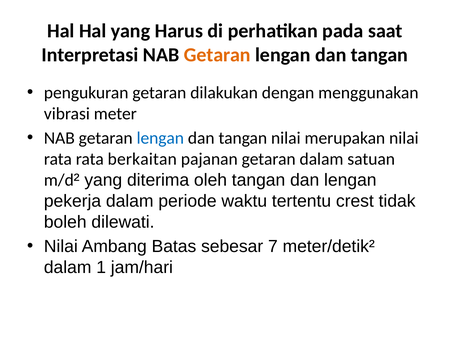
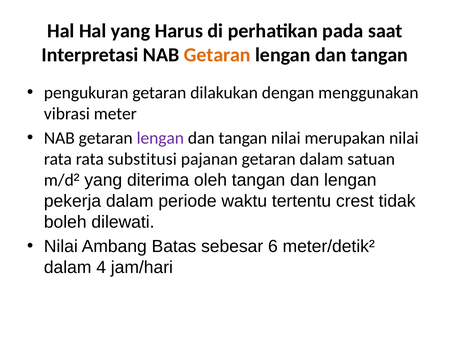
lengan colour: blue -> purple (160, 138)
berkaitan: berkaitan -> substitusi (142, 159)
7: 7 -> 6 (273, 247)
1: 1 -> 4 (101, 268)
